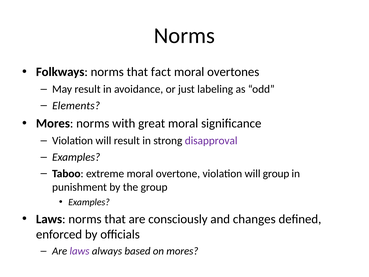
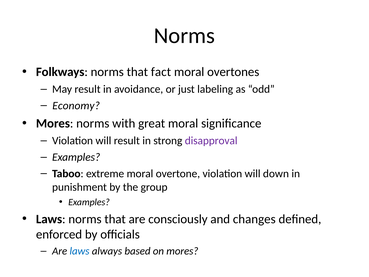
Elements: Elements -> Economy (76, 106)
will group: group -> down (276, 173)
laws colour: purple -> blue (80, 251)
